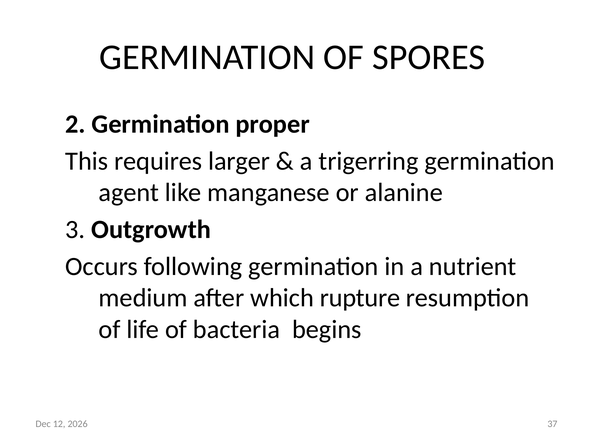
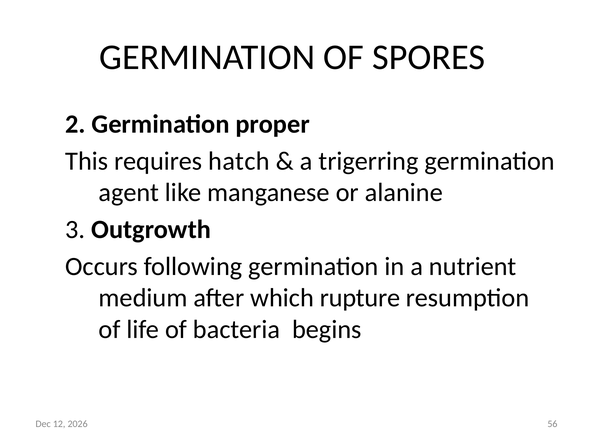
larger: larger -> hatch (239, 161)
37: 37 -> 56 (552, 425)
